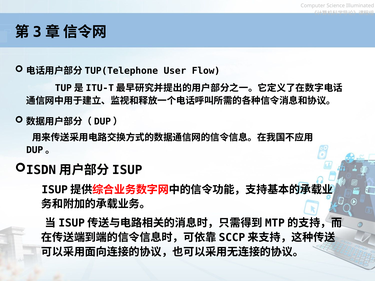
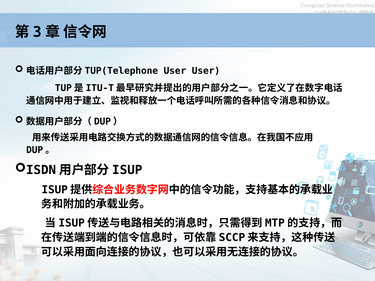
User Flow: Flow -> User (206, 71)
